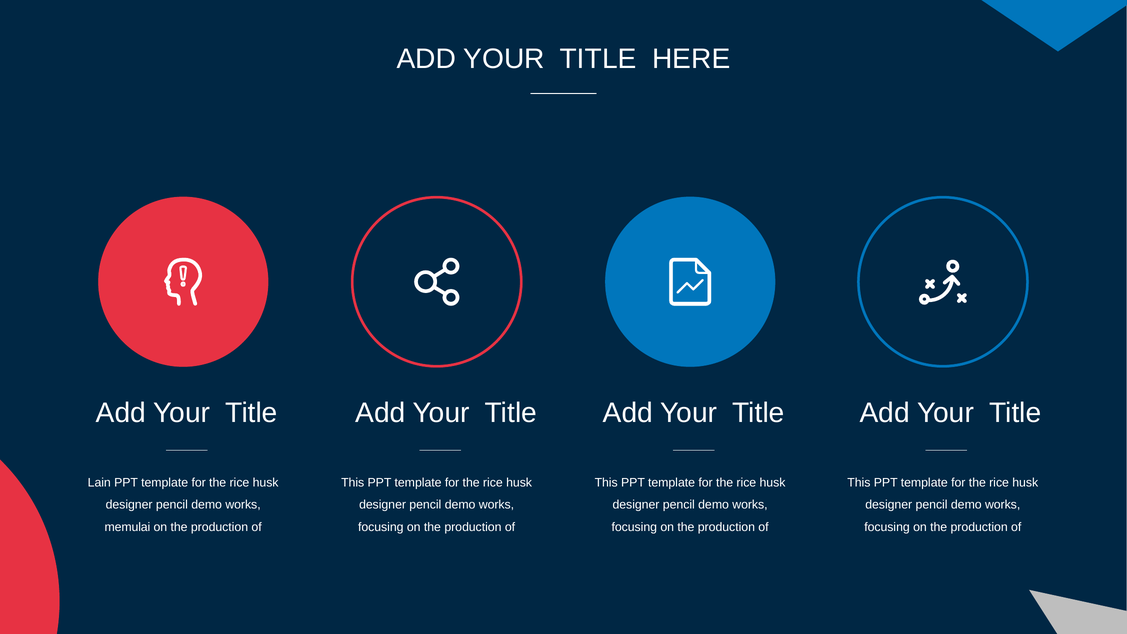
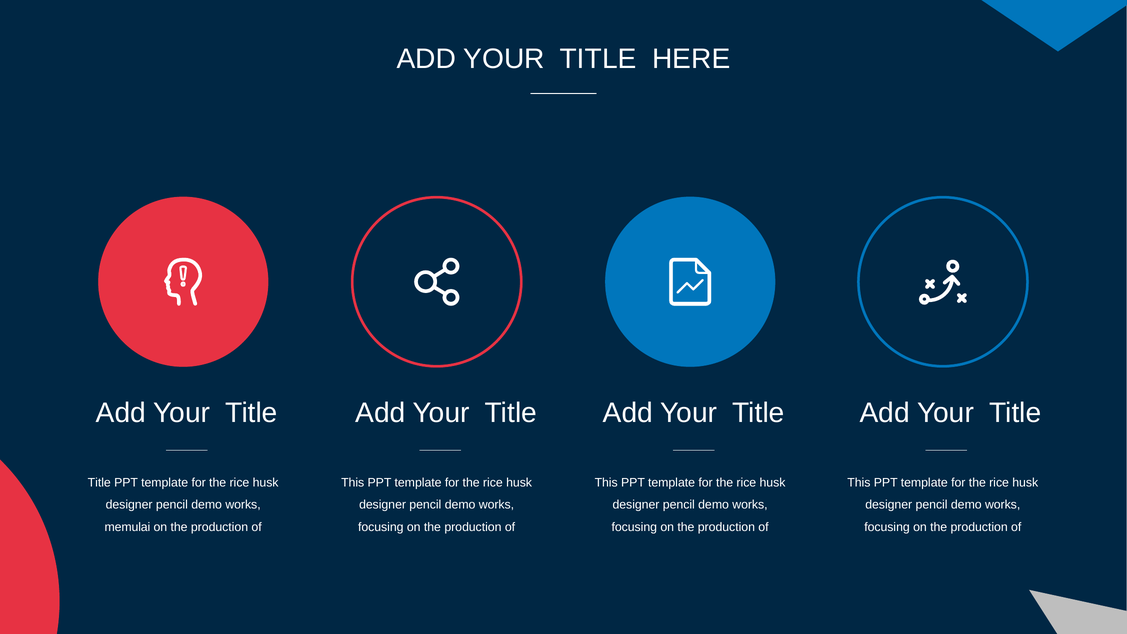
Lain: Lain -> Title (99, 483)
